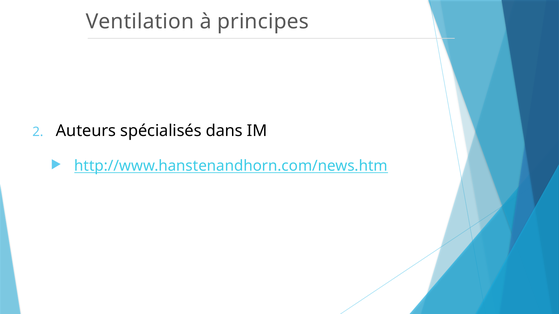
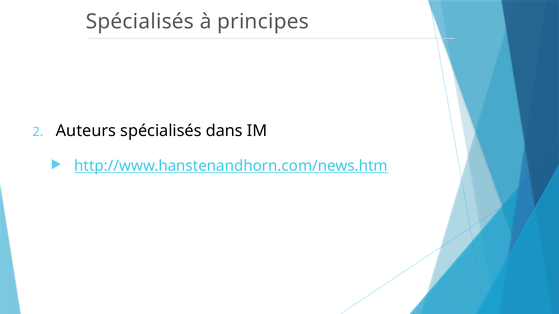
Ventilation: Ventilation -> Spécialisés (140, 21)
